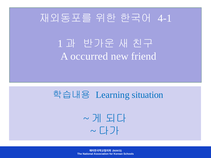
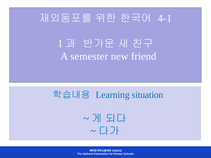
occurred: occurred -> semester (89, 56)
